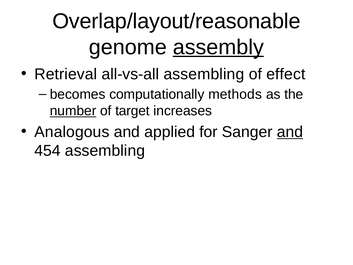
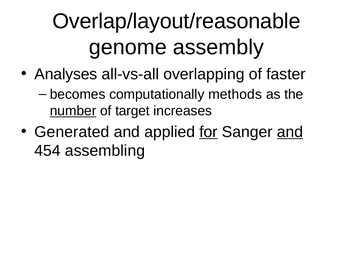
assembly underline: present -> none (218, 47)
Retrieval: Retrieval -> Analyses (66, 74)
all-vs-all assembling: assembling -> overlapping (204, 74)
effect: effect -> faster (286, 74)
Analogous: Analogous -> Generated (72, 132)
for underline: none -> present (208, 132)
